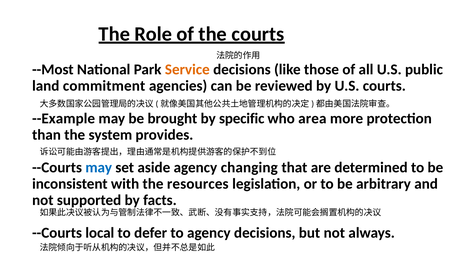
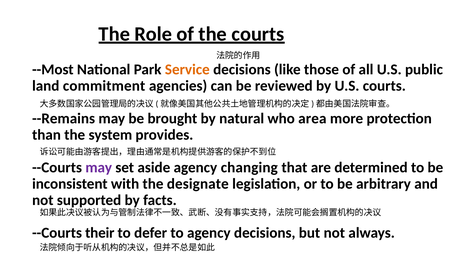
--Example: --Example -> --Remains (64, 118)
specific: specific -> natural (242, 118)
may colour: blue -> purple (99, 167)
resources: resources -> designate (198, 184)
local: local -> their (100, 232)
